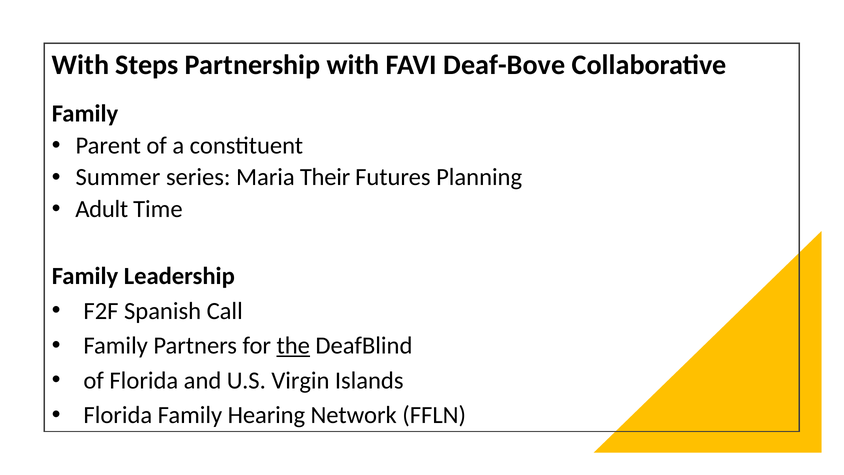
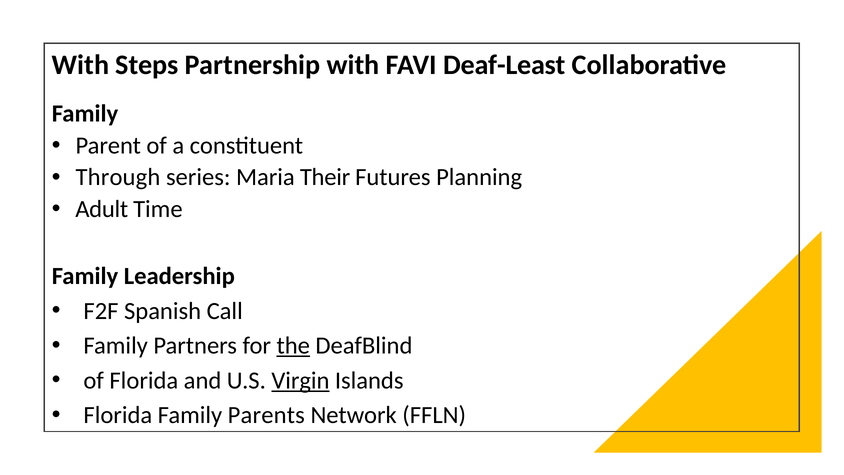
Deaf-Bove: Deaf-Bove -> Deaf-Least (504, 65)
Summer: Summer -> Through (118, 177)
Virgin underline: none -> present (300, 380)
Hearing: Hearing -> Parents (266, 415)
